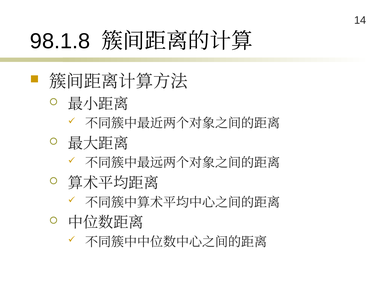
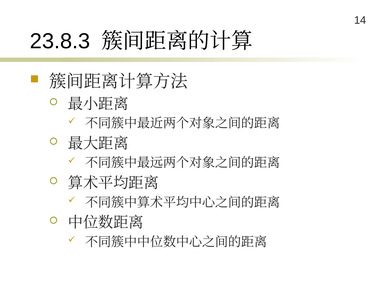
98.1.8: 98.1.8 -> 23.8.3 (60, 41)
